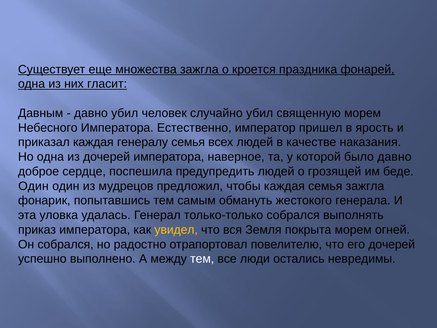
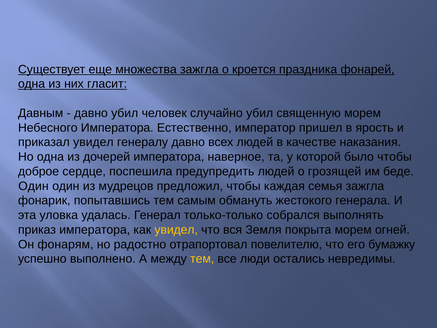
приказал каждая: каждая -> увидел (93, 142)
генералу семья: семья -> давно (188, 142)
было давно: давно -> чтобы (394, 157)
Он собрался: собрался -> фонарям (65, 244)
его дочерей: дочерей -> бумажку (392, 244)
тем colour: white -> yellow (202, 259)
